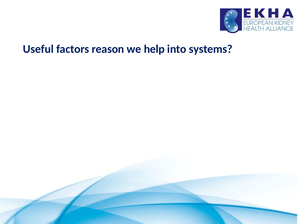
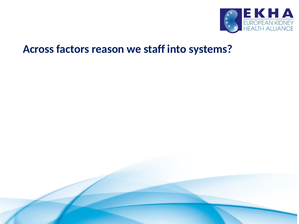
Useful: Useful -> Across (38, 49)
help: help -> staff (154, 49)
